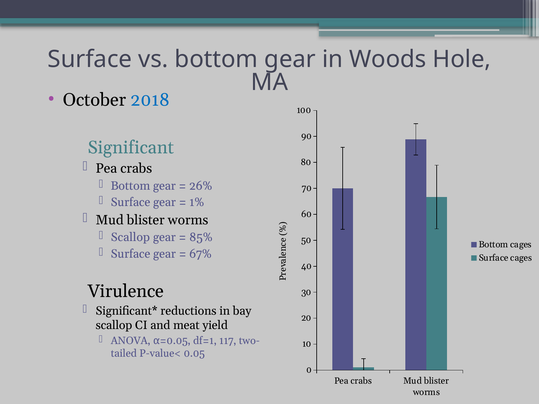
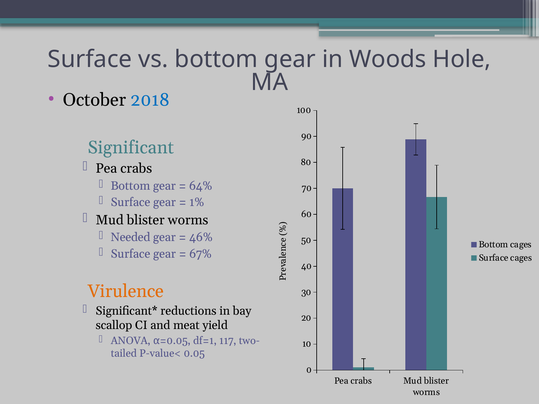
26%: 26% -> 64% (201, 186)
Scallop: Scallop -> Needed (131, 237)
85%: 85% -> 46% (201, 237)
Virulence colour: black -> orange (126, 291)
